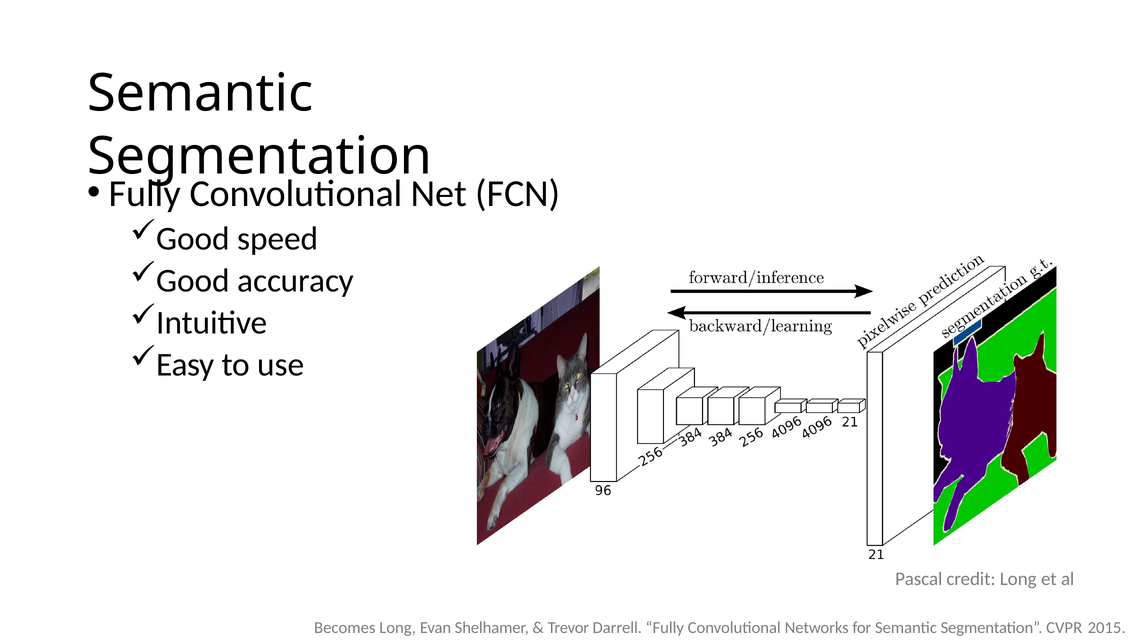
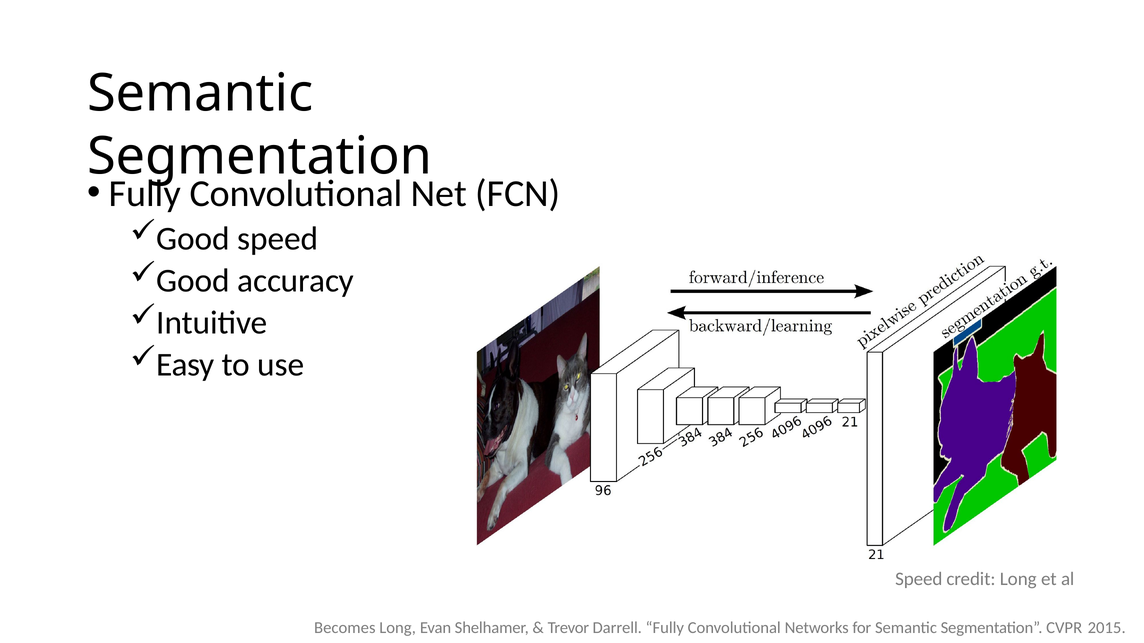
Pascal: Pascal -> Speed (919, 580)
